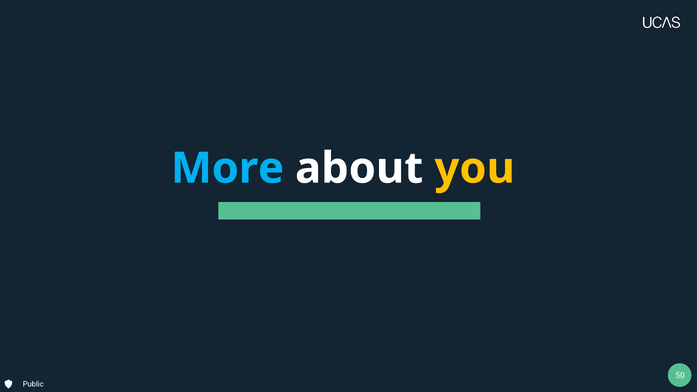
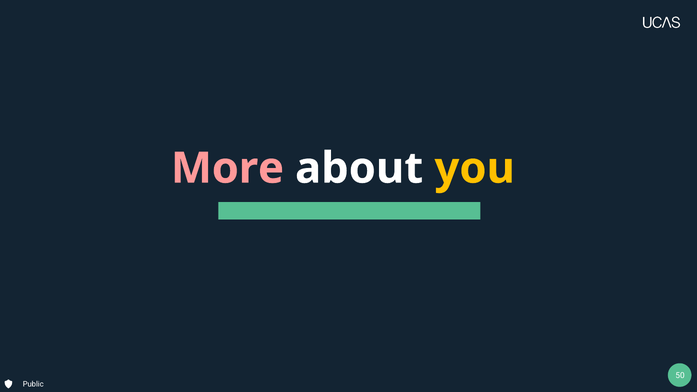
More colour: light blue -> pink (227, 168)
